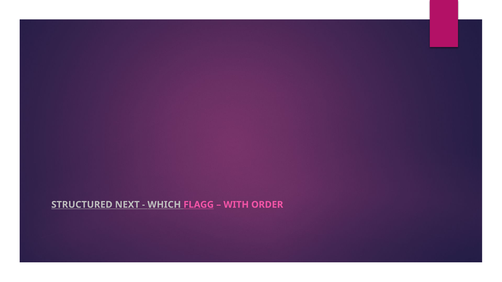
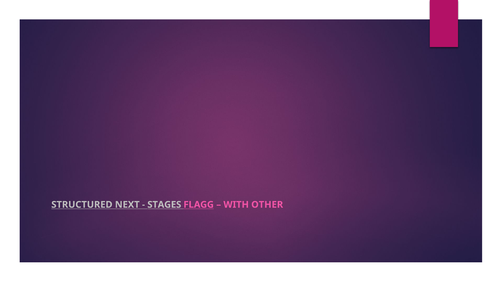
WHICH: WHICH -> STAGES (164, 205)
ORDER: ORDER -> OTHER (267, 205)
